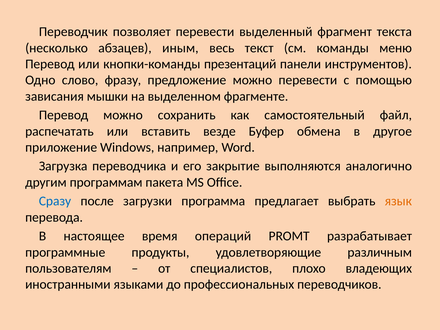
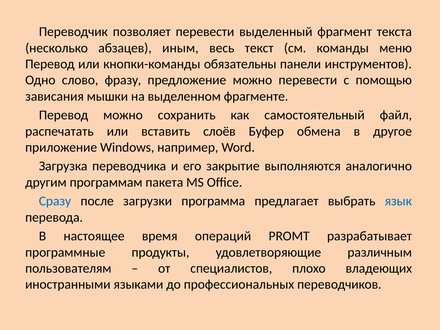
презентаций: презентаций -> обязательны (240, 64)
везде: везде -> слоёв (219, 131)
язык colour: orange -> blue (398, 201)
